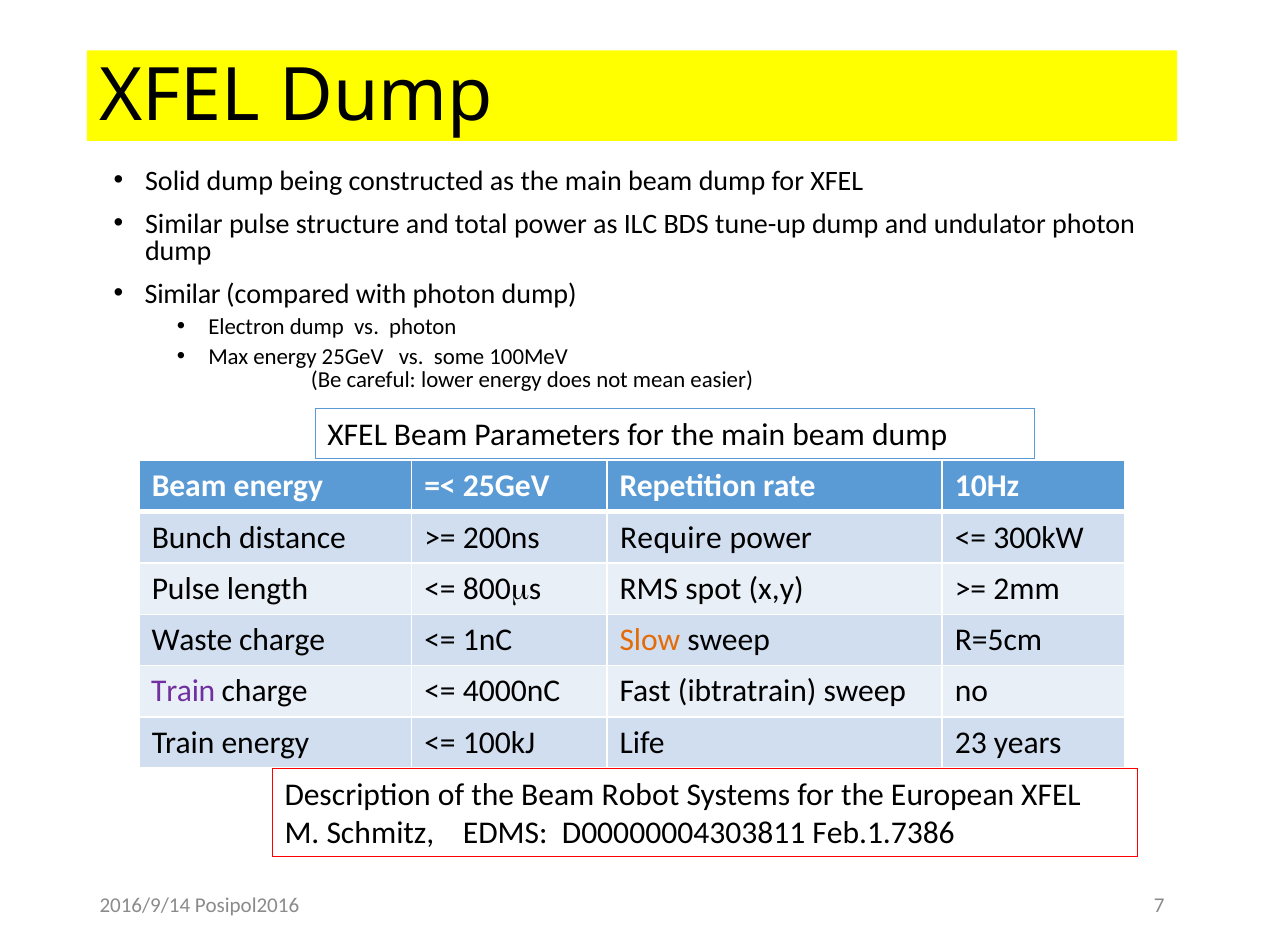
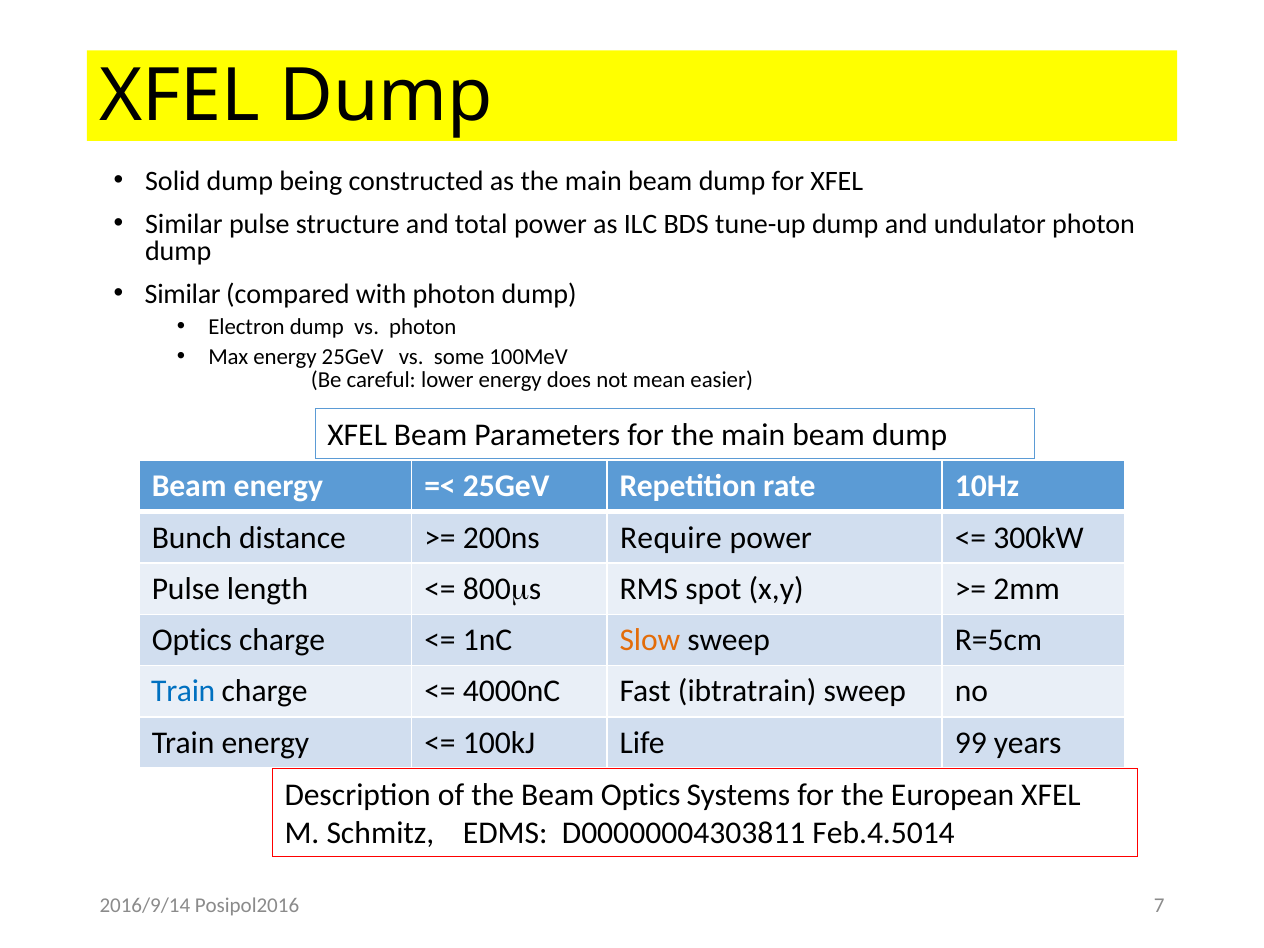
Waste: Waste -> Optics (192, 640)
Train colour: purple -> blue (183, 692)
23: 23 -> 99 (971, 743)
Beam Robot: Robot -> Optics (641, 795)
Feb.1.7386: Feb.1.7386 -> Feb.4.5014 (884, 833)
